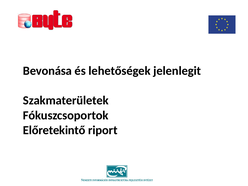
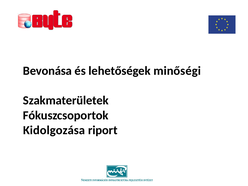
jelenlegit: jelenlegit -> minőségi (177, 71)
Előretekintő: Előretekintő -> Kidolgozása (54, 130)
